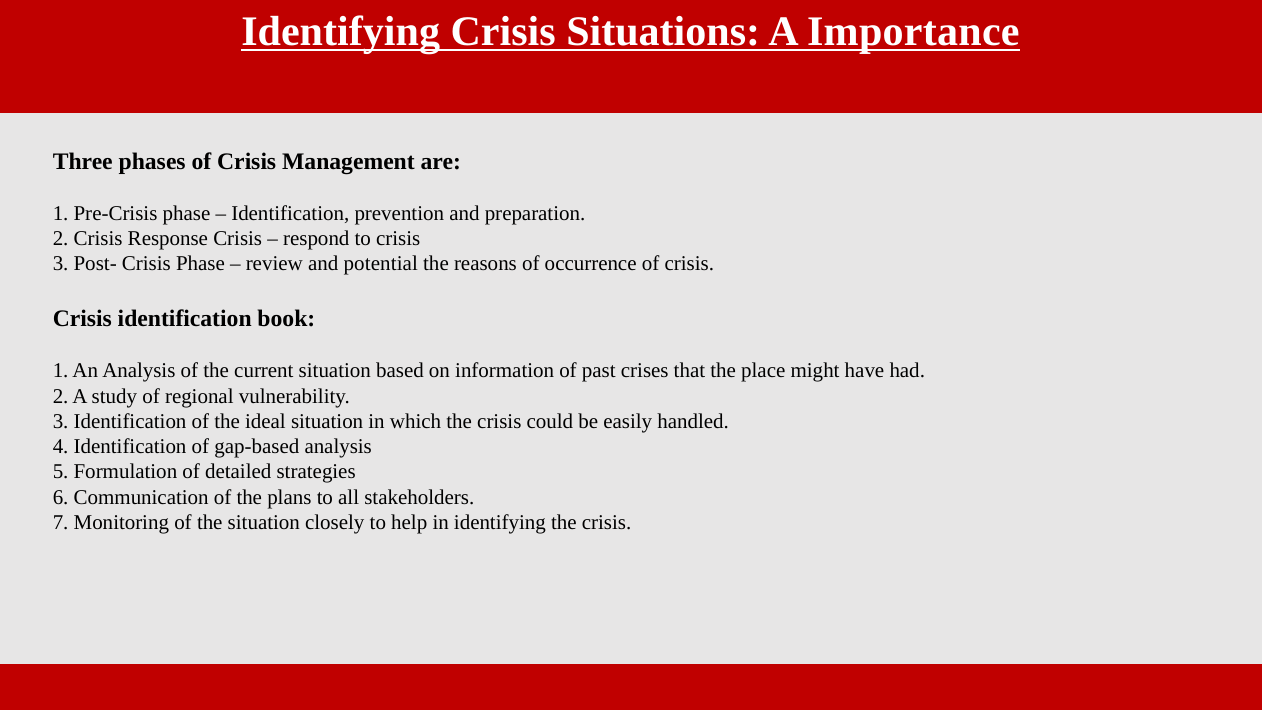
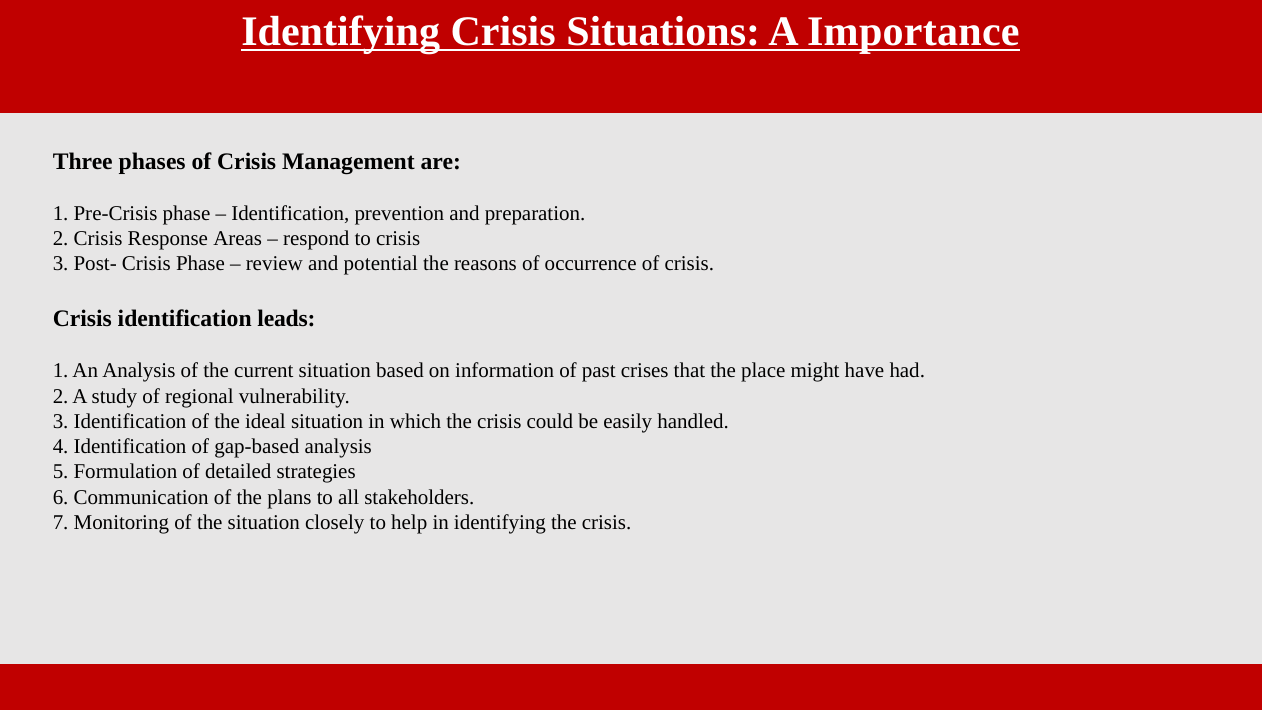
Response Crisis: Crisis -> Areas (238, 238)
book: book -> leads (286, 319)
